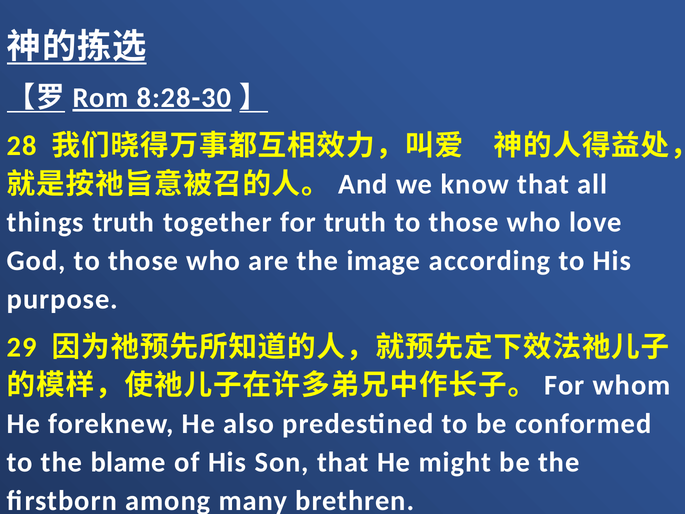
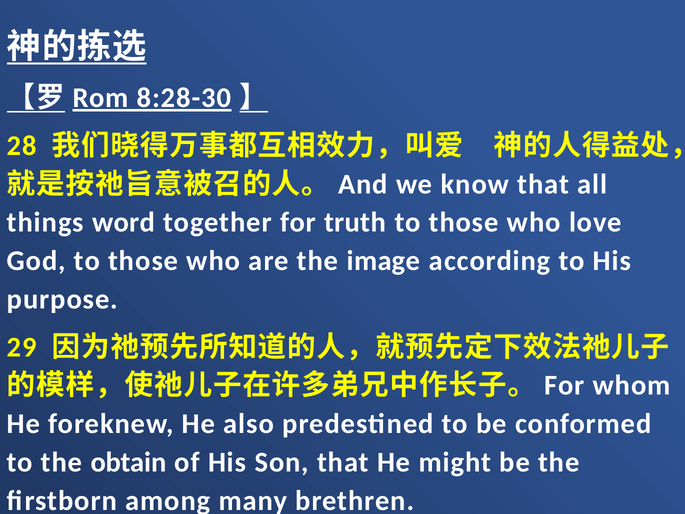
things truth: truth -> word (123, 222)
blame: blame -> obtain (129, 462)
